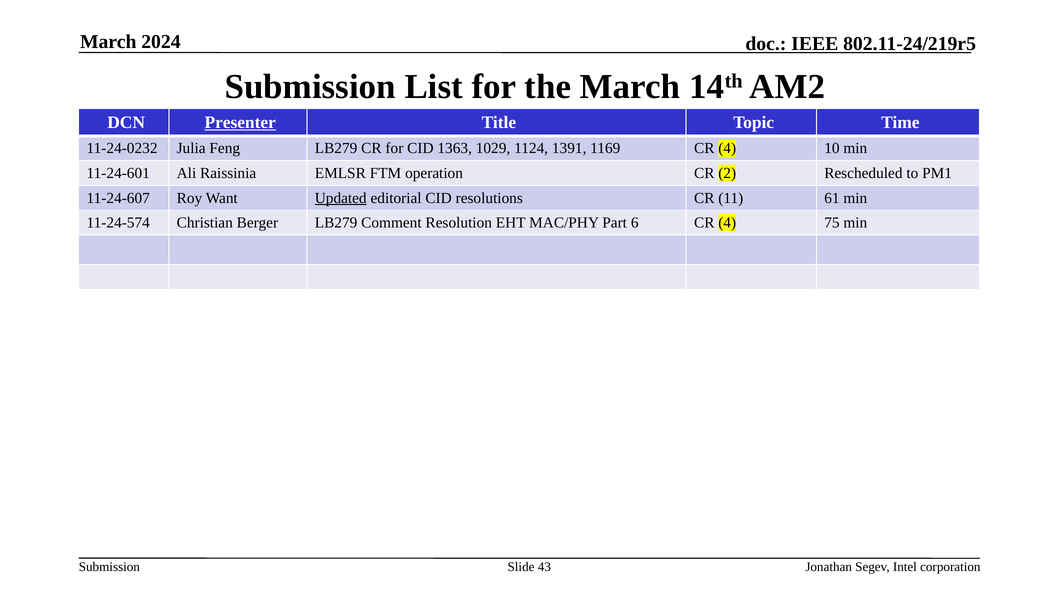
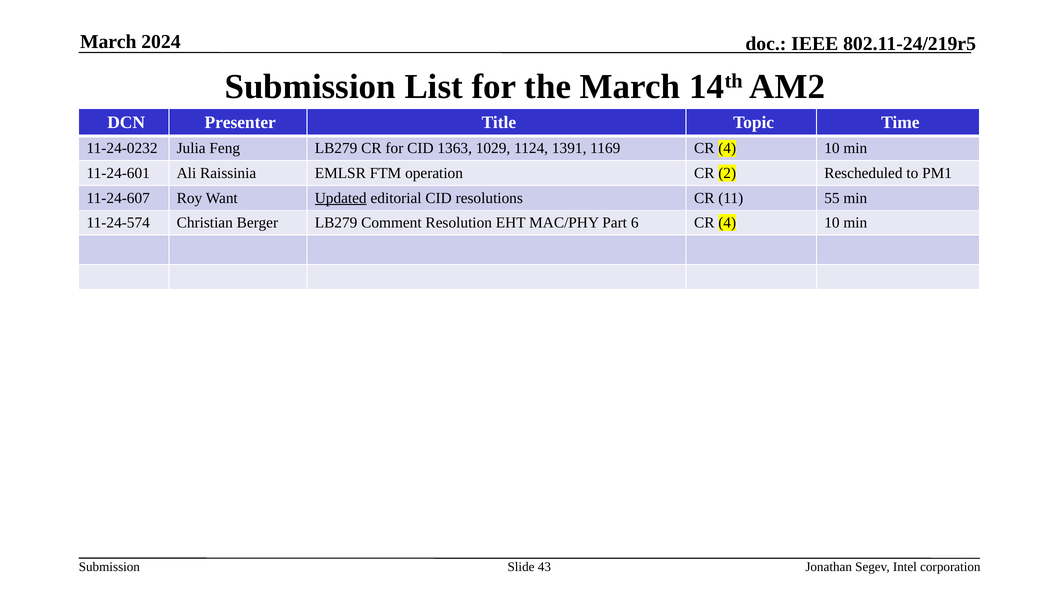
Presenter underline: present -> none (240, 122)
61: 61 -> 55 (832, 198)
6 CR 4 75: 75 -> 10 (832, 223)
